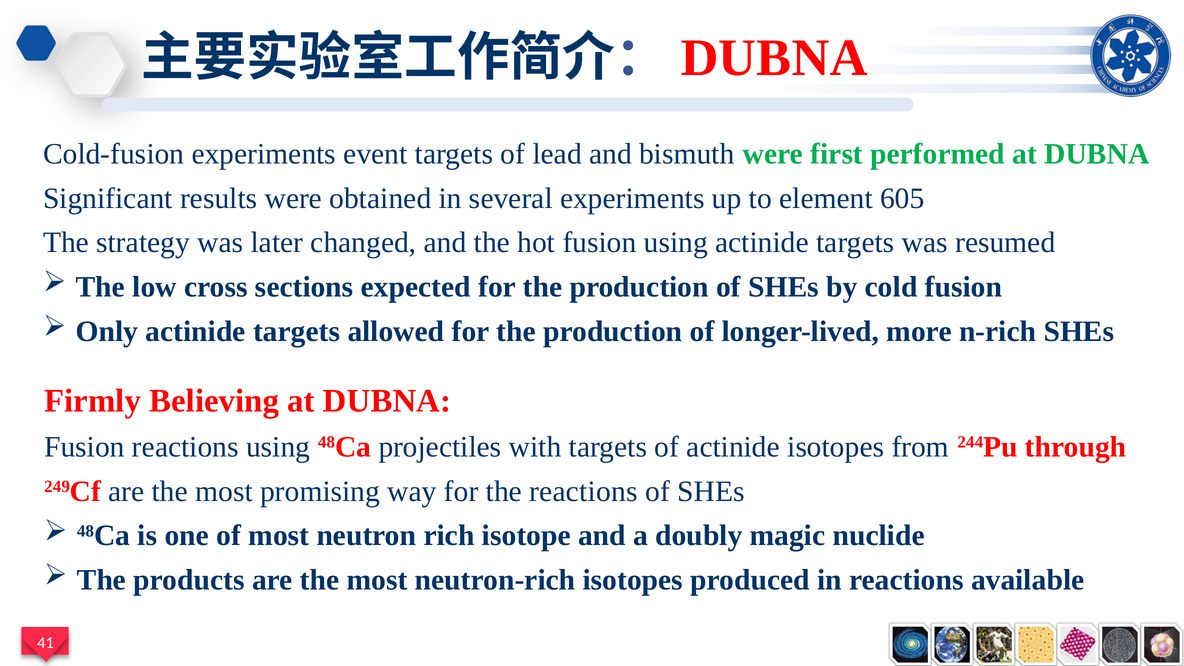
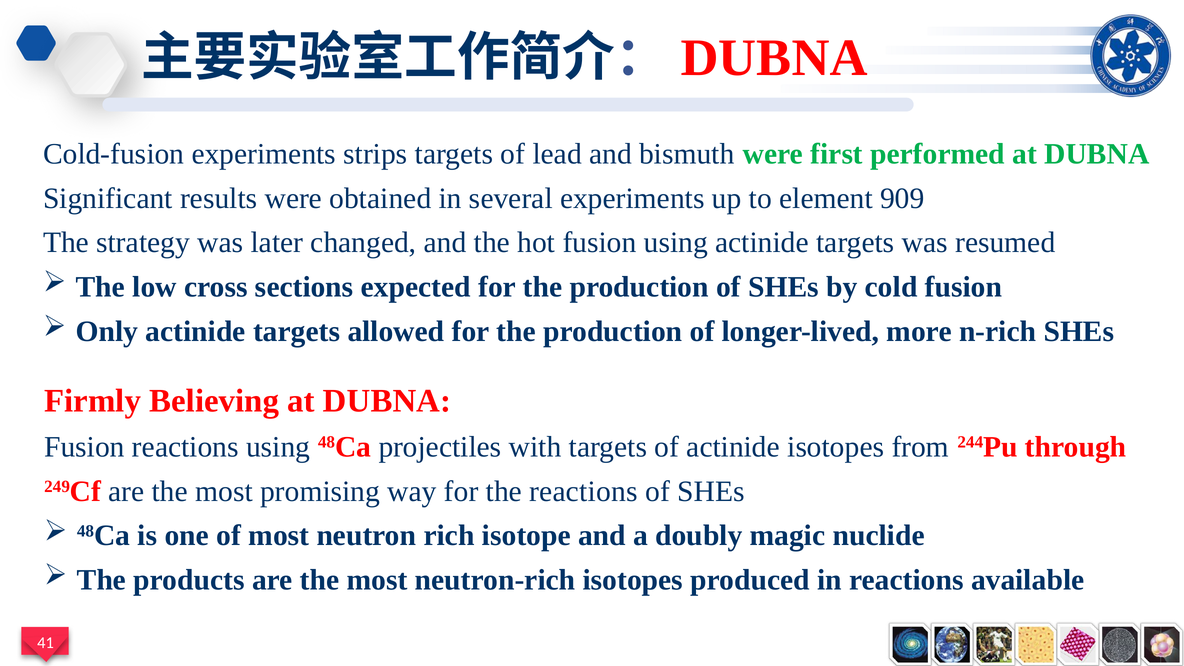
event: event -> strips (375, 154)
605: 605 -> 909 (902, 198)
